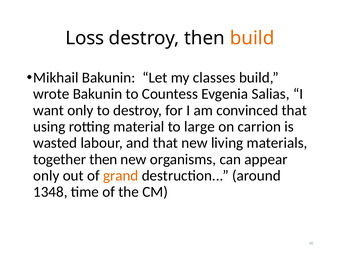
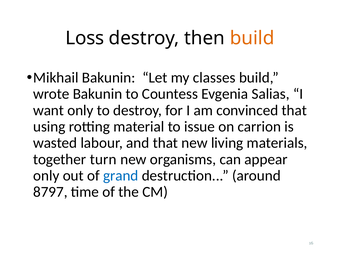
large: large -> issue (199, 127)
together then: then -> turn (103, 159)
grand colour: orange -> blue (121, 176)
1348: 1348 -> 8797 (50, 192)
